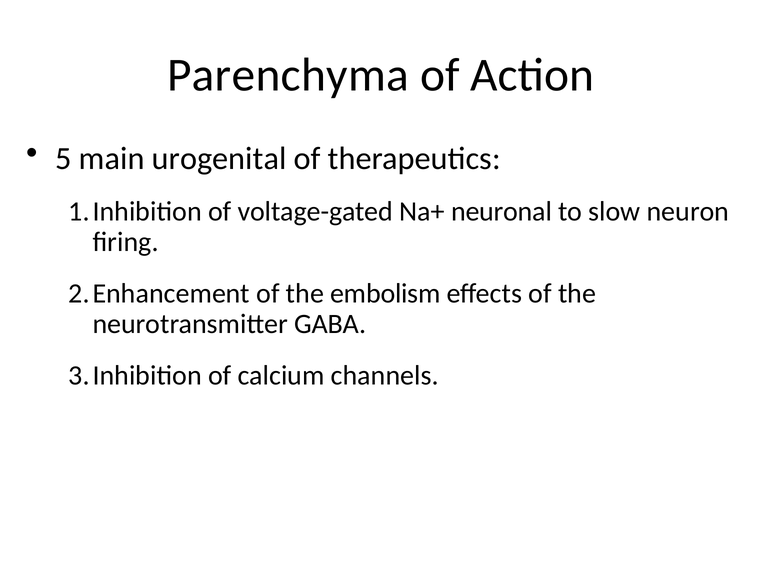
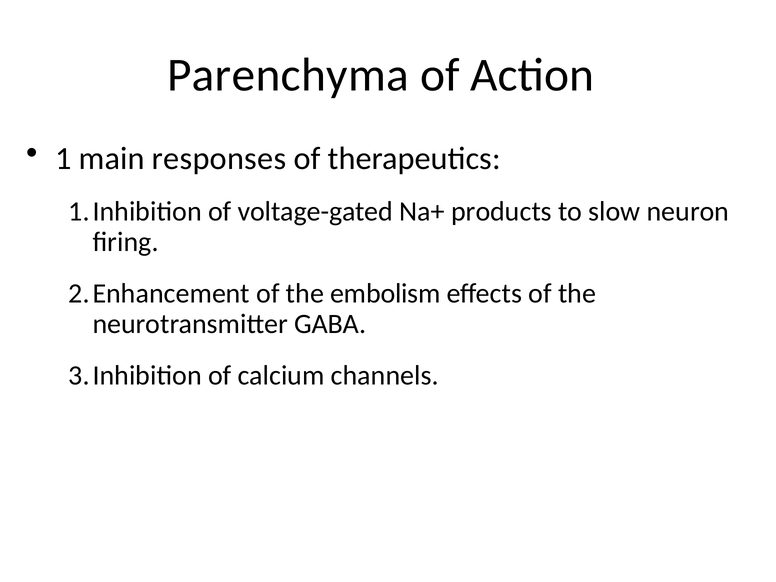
5: 5 -> 1 (64, 158)
urogenital: urogenital -> responses (219, 158)
neuronal: neuronal -> products (501, 212)
